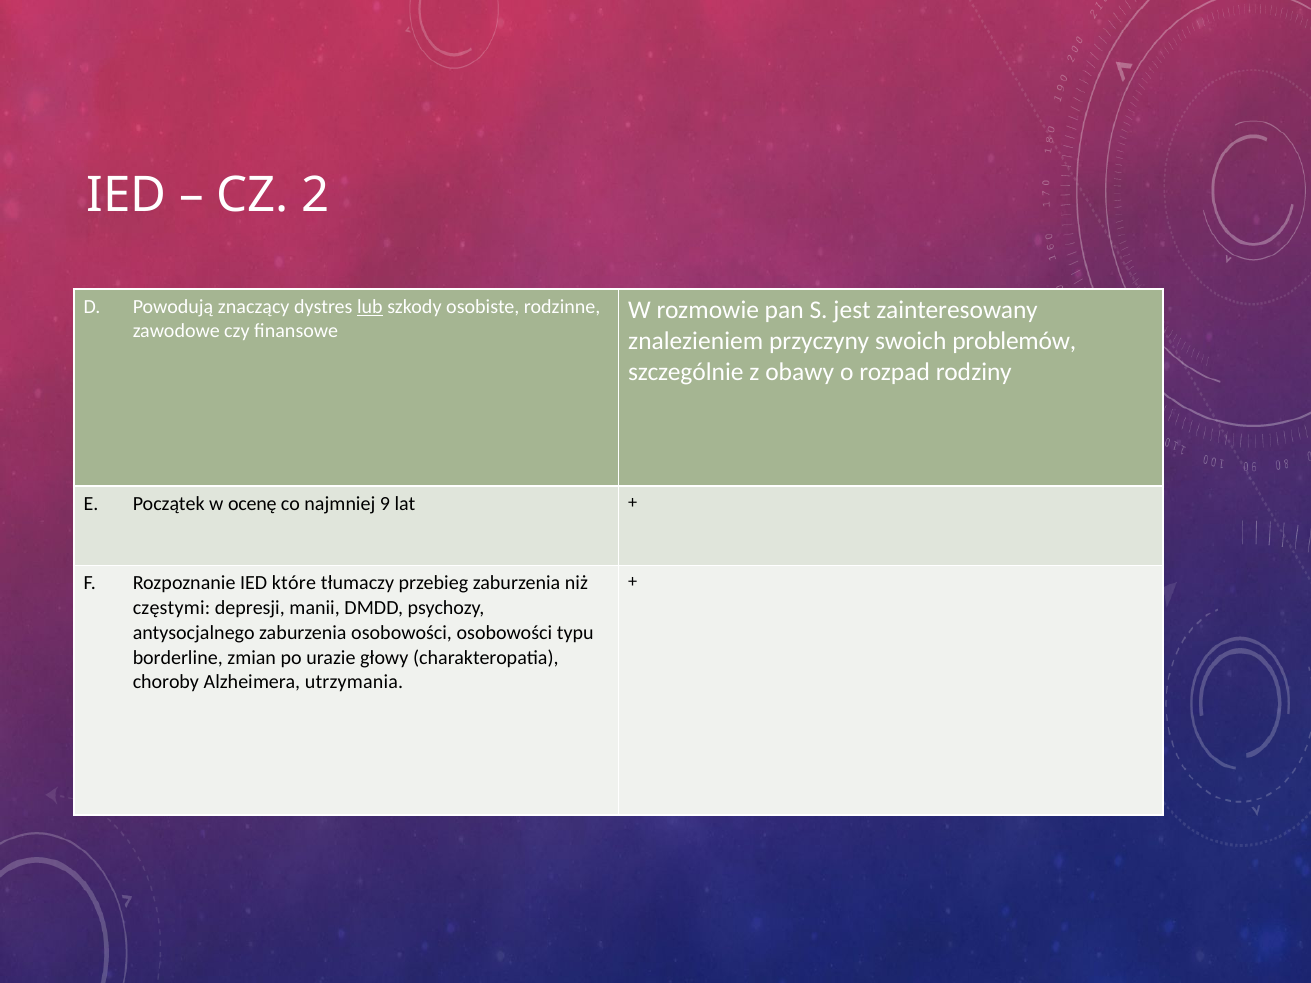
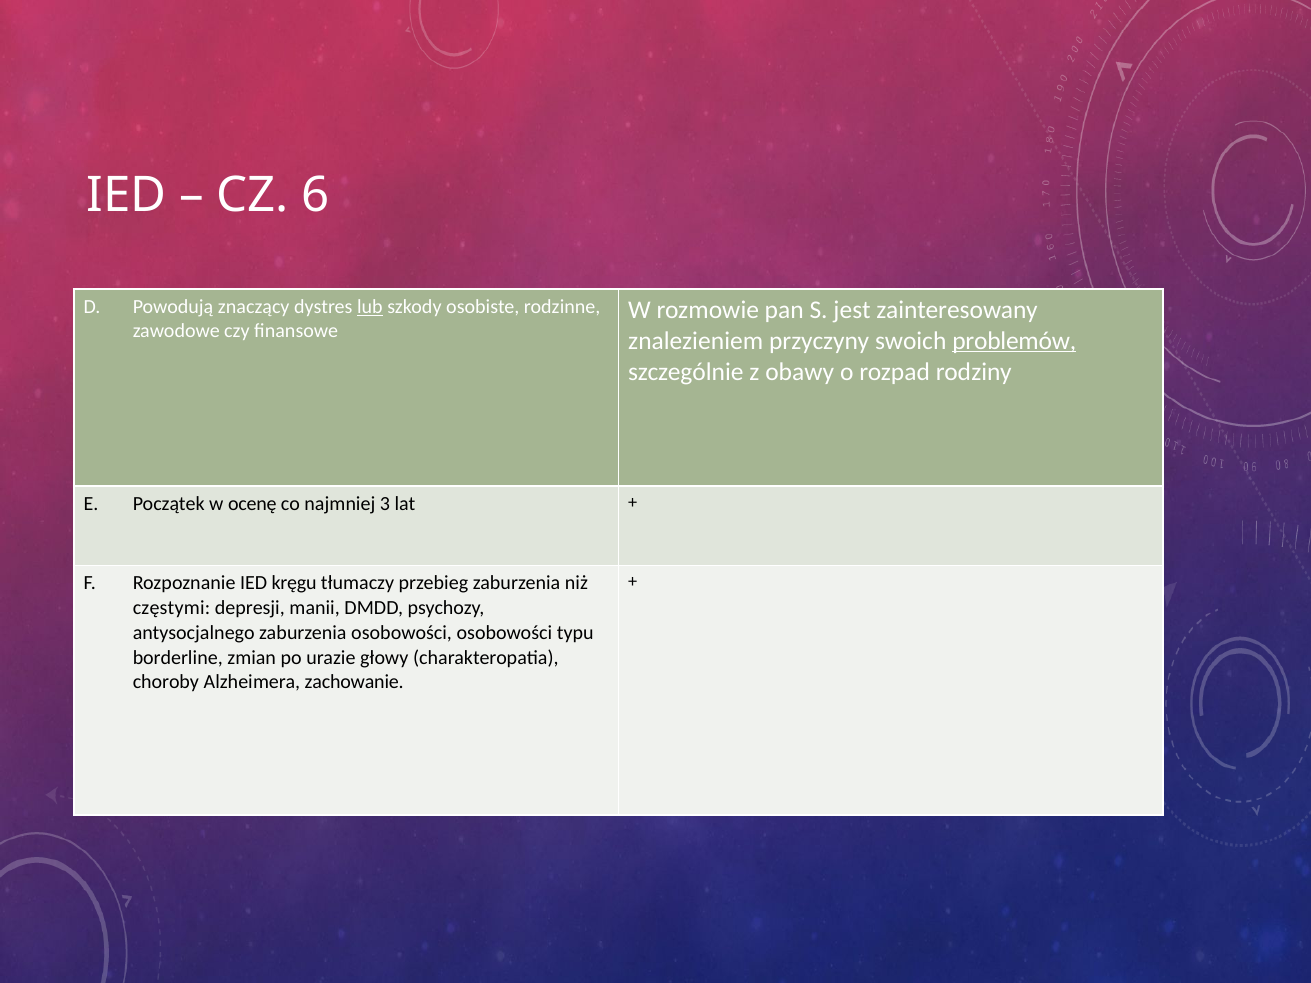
2: 2 -> 6 (316, 195)
problemów underline: none -> present (1014, 341)
9: 9 -> 3 (385, 504)
które: które -> kręgu (294, 583)
utrzymania: utrzymania -> zachowanie (354, 682)
